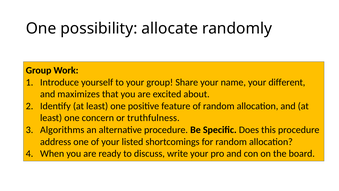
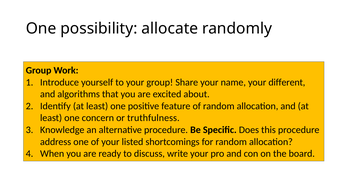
maximizes: maximizes -> algorithms (79, 94)
Algorithms: Algorithms -> Knowledge (62, 130)
